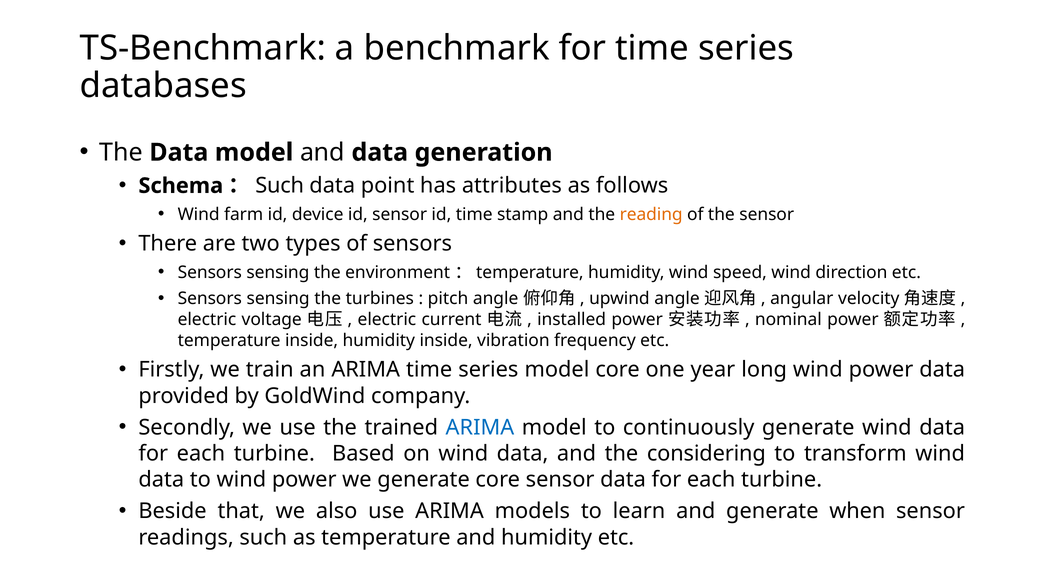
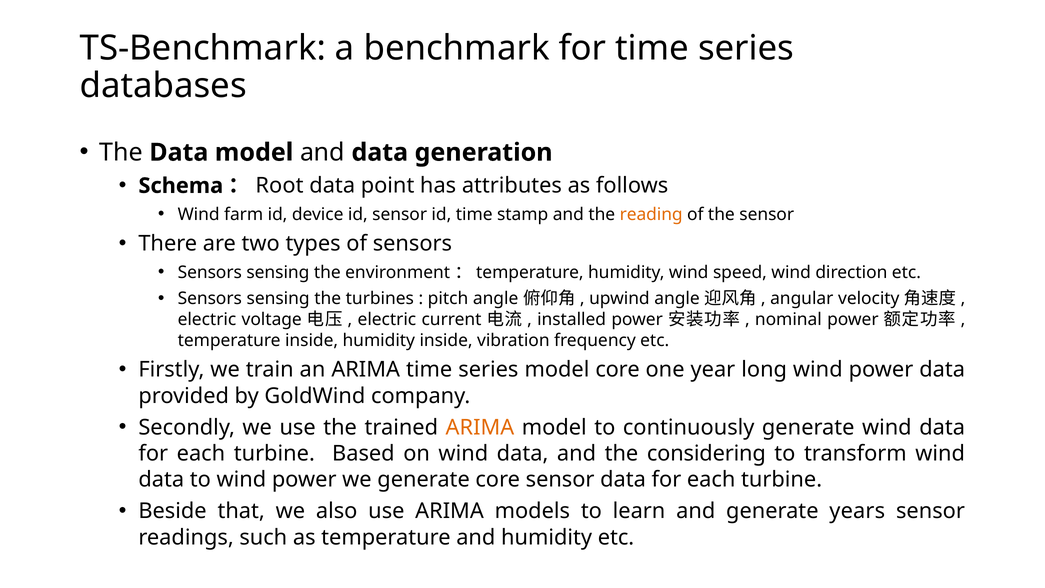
Such: Such -> Root (279, 186)
ARIMA colour: blue -> orange (480, 427)
when: when -> years (857, 511)
